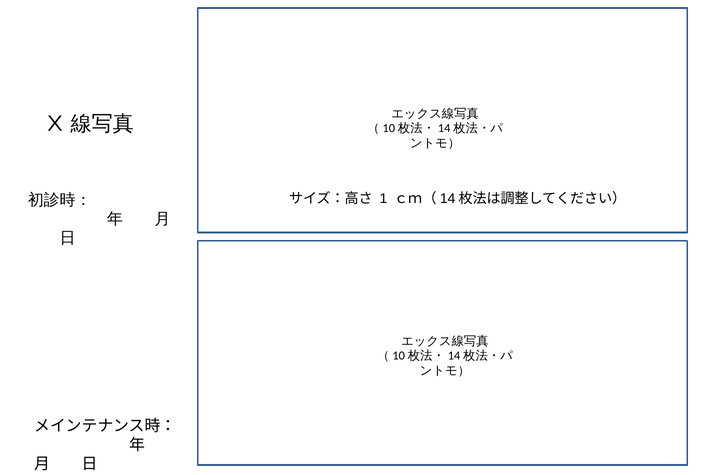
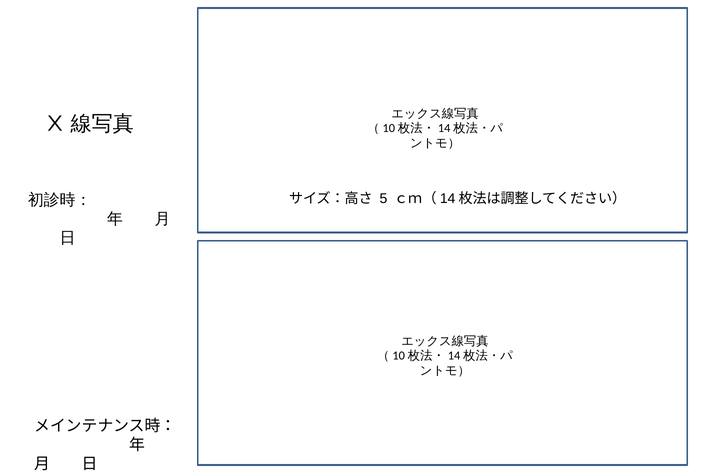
1: 1 -> 5 (383, 199)
